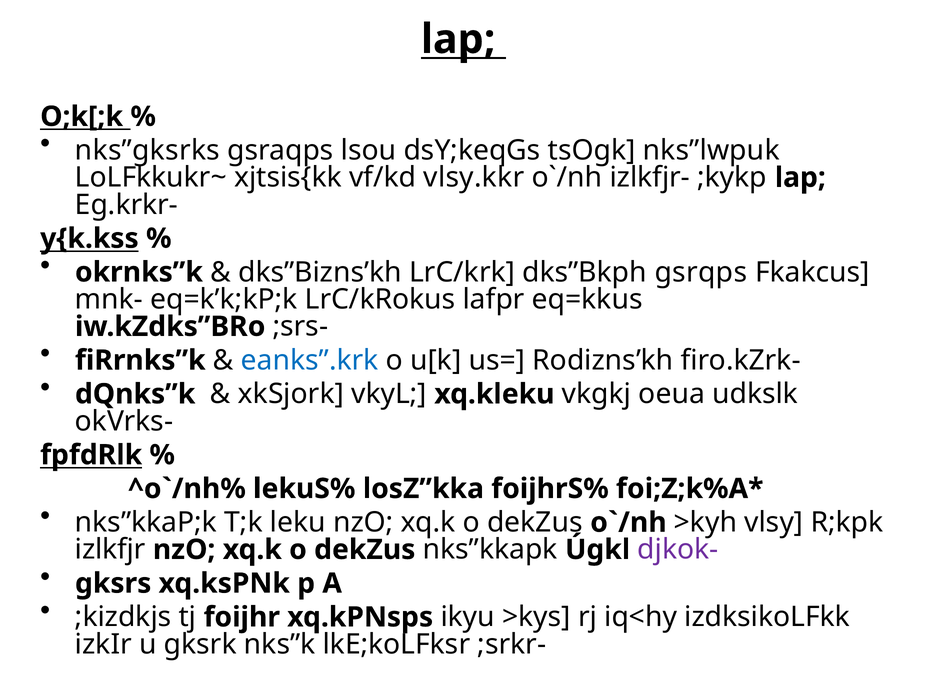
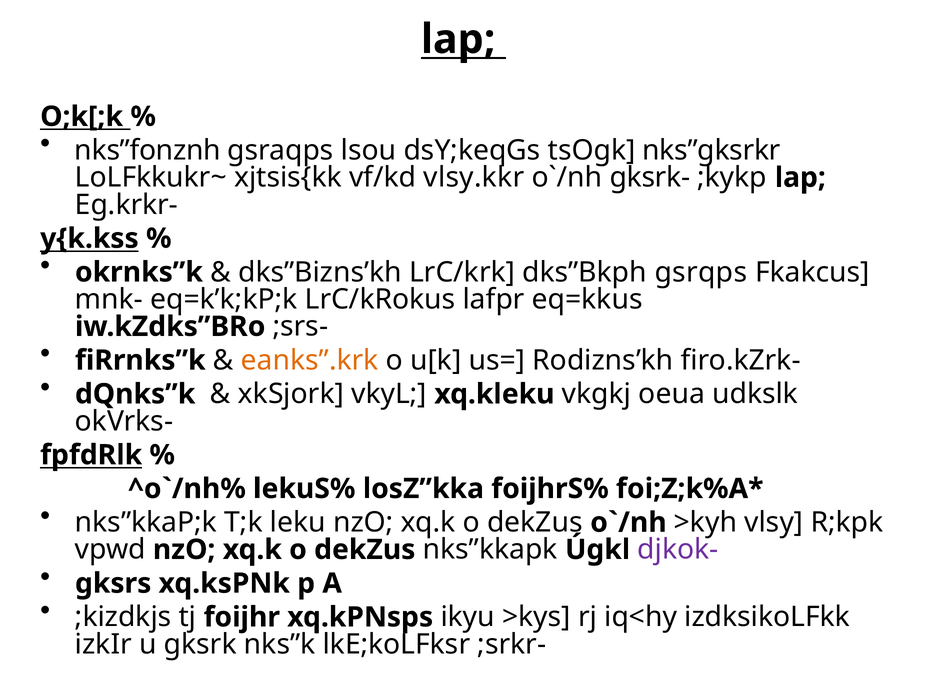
nks”gksrks: nks”gksrks -> nks”fonznh (148, 150)
nks”lwpuk: nks”lwpuk -> nks”gksrkr (711, 150)
izlkfjr-: izlkfjr- -> gksrk- (650, 178)
eanks”.krk colour: blue -> orange (310, 360)
izlkfjr: izlkfjr -> vpwd (110, 550)
